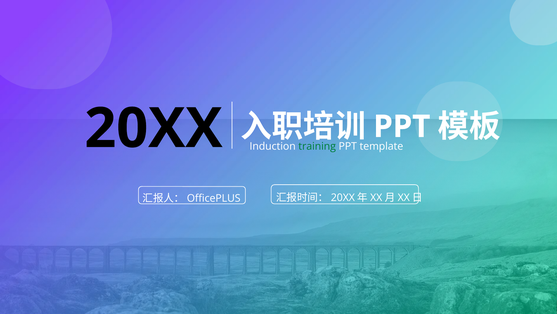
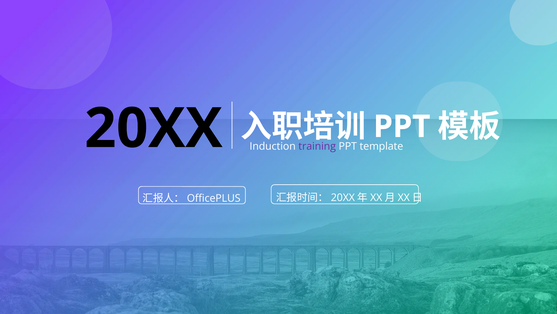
training colour: green -> purple (317, 146)
